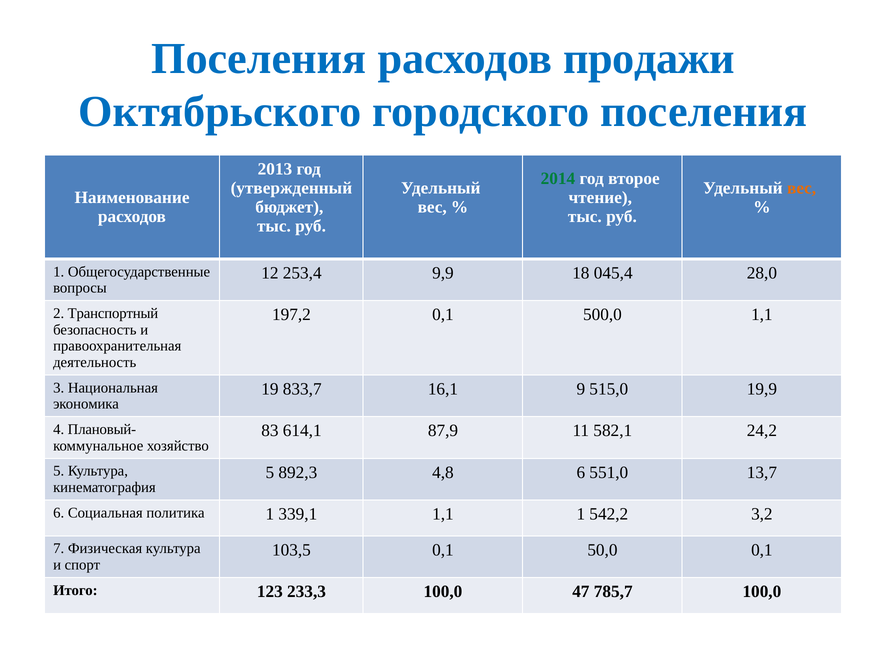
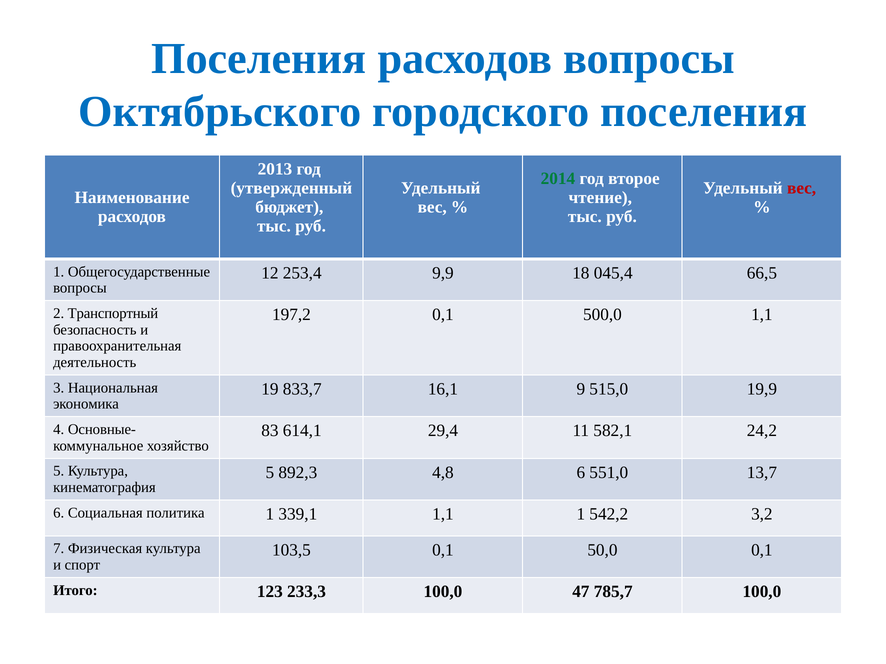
расходов продажи: продажи -> вопросы (649, 58)
вес colour: orange -> red (802, 188)
28,0: 28,0 -> 66,5 (762, 273)
Плановый-: Плановый- -> Основные- (102, 430)
87,9: 87,9 -> 29,4 (443, 431)
